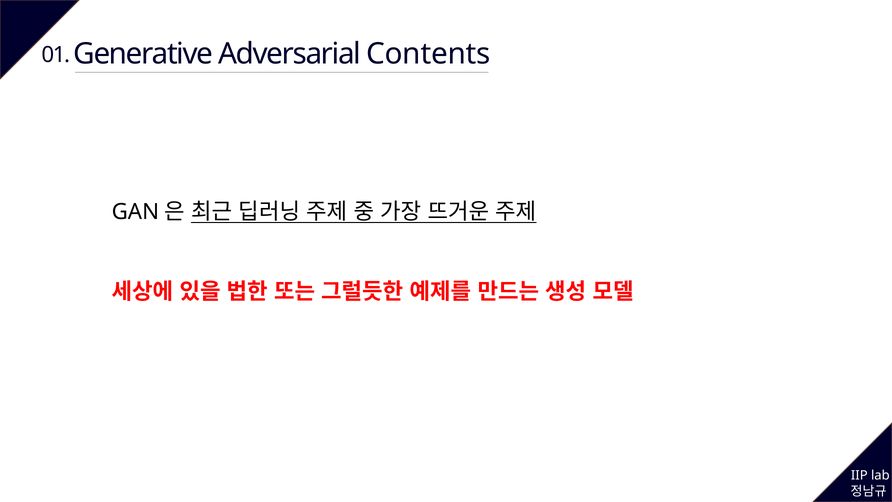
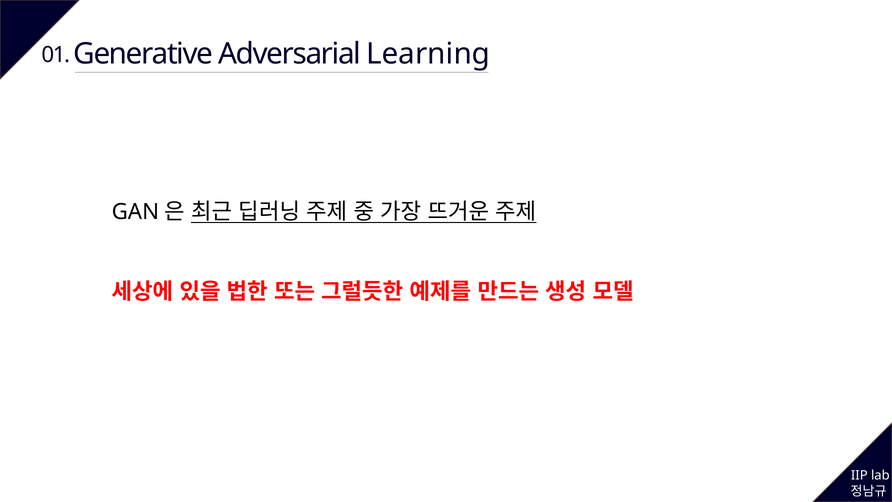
Contents: Contents -> Learning (428, 54)
